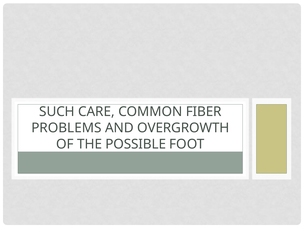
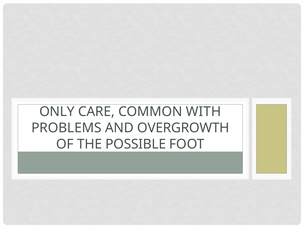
SUCH: SUCH -> ONLY (57, 112)
FIBER: FIBER -> WITH (204, 112)
